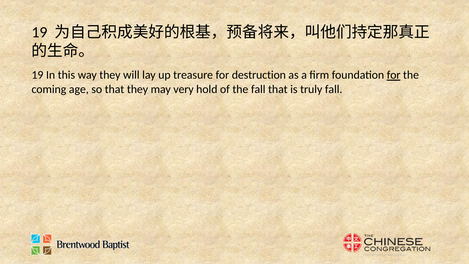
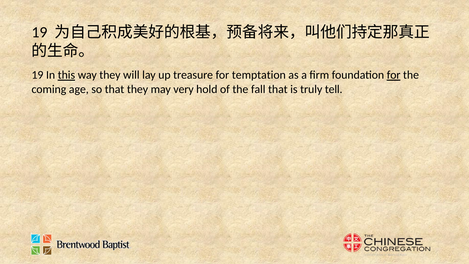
this underline: none -> present (66, 75)
destruction: destruction -> temptation (259, 75)
truly fall: fall -> tell (334, 89)
